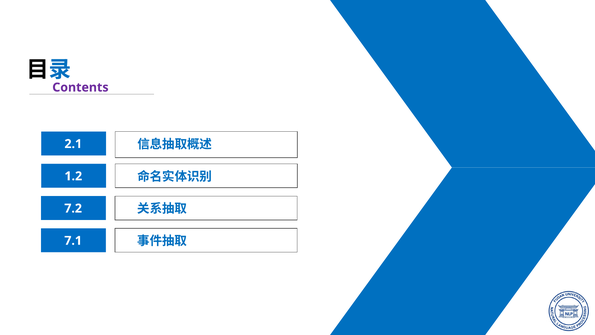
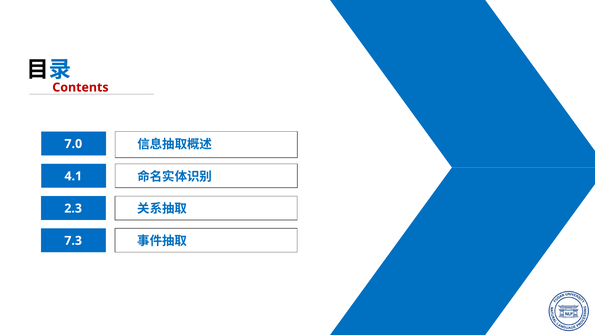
Contents colour: purple -> red (80, 87)
2.1: 2.1 -> 7.0 (73, 144)
1.2: 1.2 -> 4.1 (73, 176)
7.2: 7.2 -> 2.3 (73, 208)
7.1: 7.1 -> 7.3 (73, 240)
